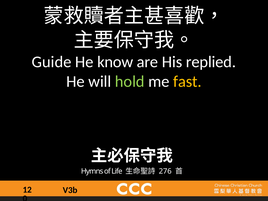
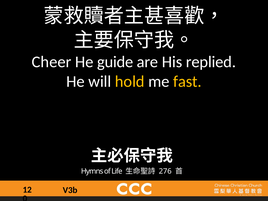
Guide: Guide -> Cheer (52, 62)
know: know -> guide (115, 62)
hold colour: light green -> yellow (130, 81)
